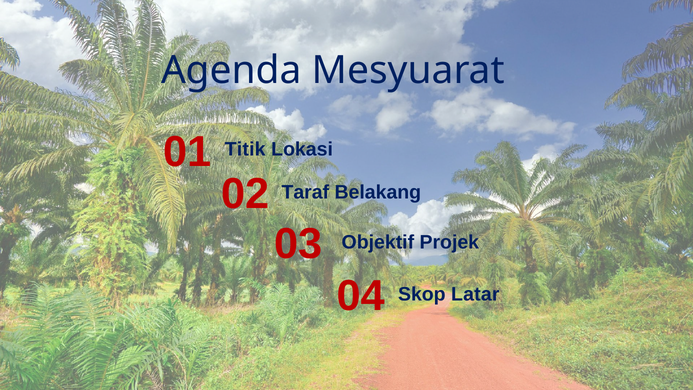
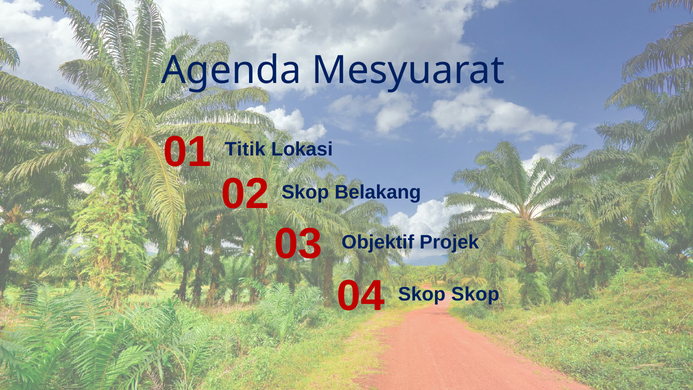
Taraf: Taraf -> Skop (305, 192)
Skop Latar: Latar -> Skop (475, 294)
